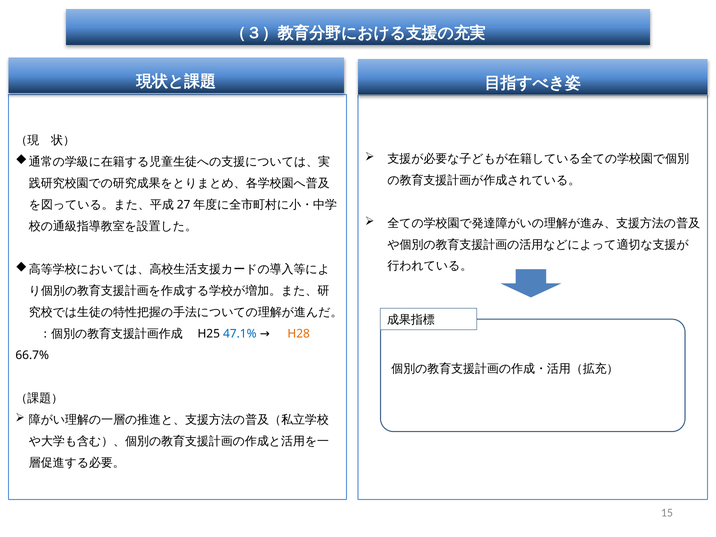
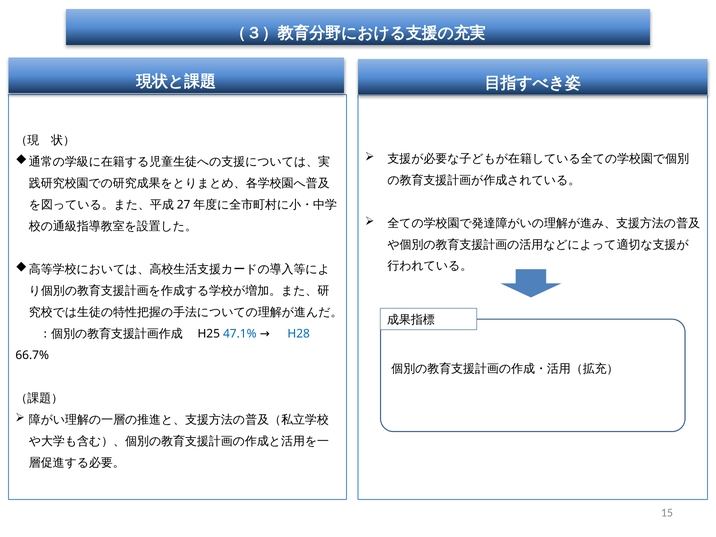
H28 colour: orange -> blue (299, 334)
